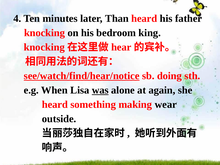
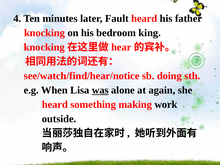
Than: Than -> Fault (117, 19)
see/watch/find/hear/notice underline: present -> none (82, 76)
wear: wear -> work (166, 105)
